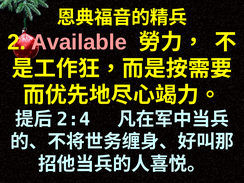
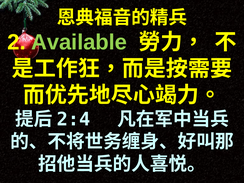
Available colour: pink -> light green (79, 42)
